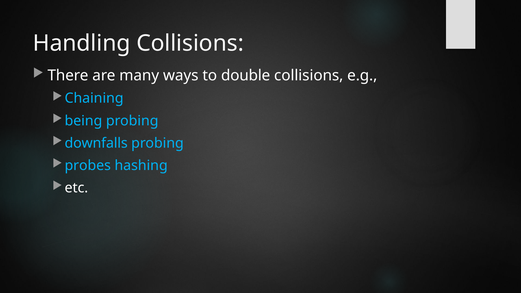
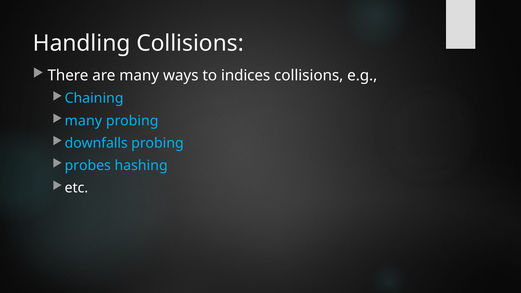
double: double -> indices (246, 75)
being: being -> many (83, 121)
